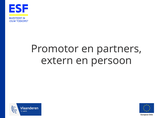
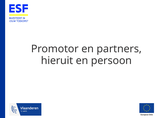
extern: extern -> hieruit (57, 61)
